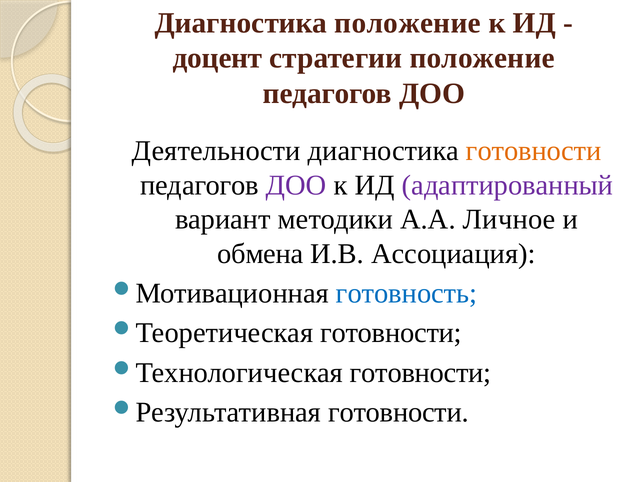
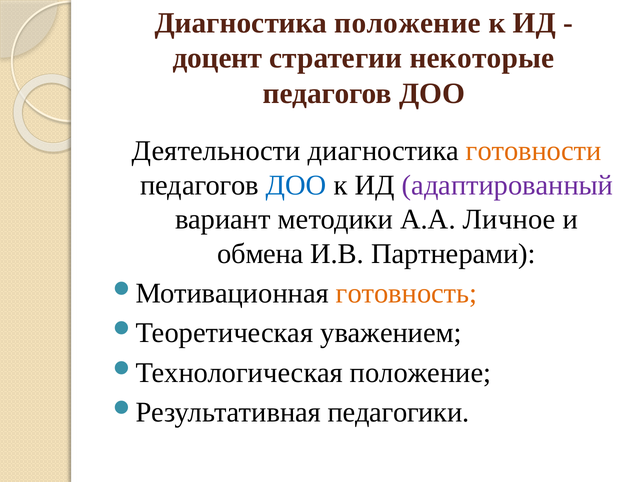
стратегии положение: положение -> некоторые (482, 58)
ДОО colour: purple -> blue (296, 185)
Ассоциация: Ассоциация -> Партнерами (453, 253)
готовность colour: blue -> orange (407, 293)
готовности: готовности -> уважением (391, 333)
готовности: готовности -> положение (421, 372)
готовности: готовности -> педагогики (398, 412)
